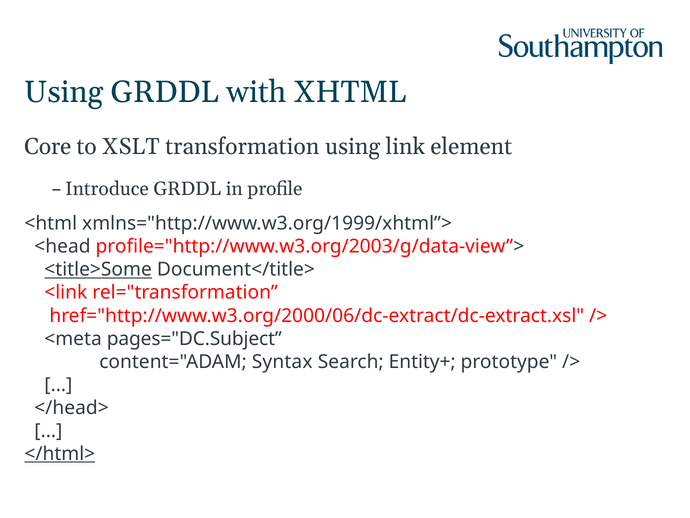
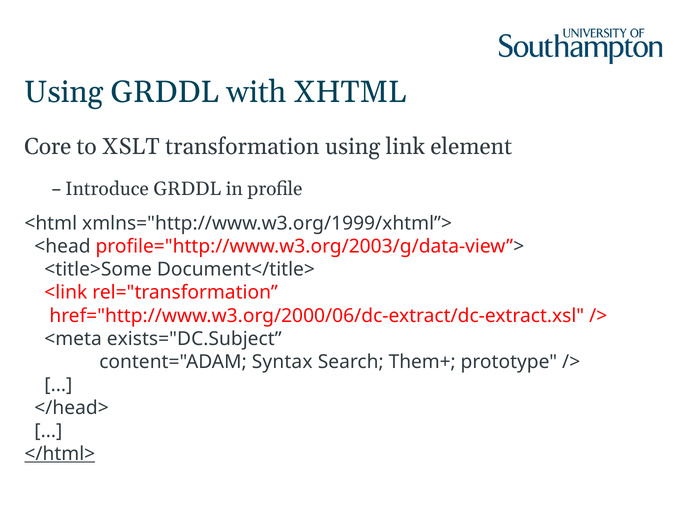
<title>Some underline: present -> none (98, 269)
pages="DC.Subject: pages="DC.Subject -> exists="DC.Subject (194, 338)
Entity+: Entity+ -> Them+ (422, 361)
